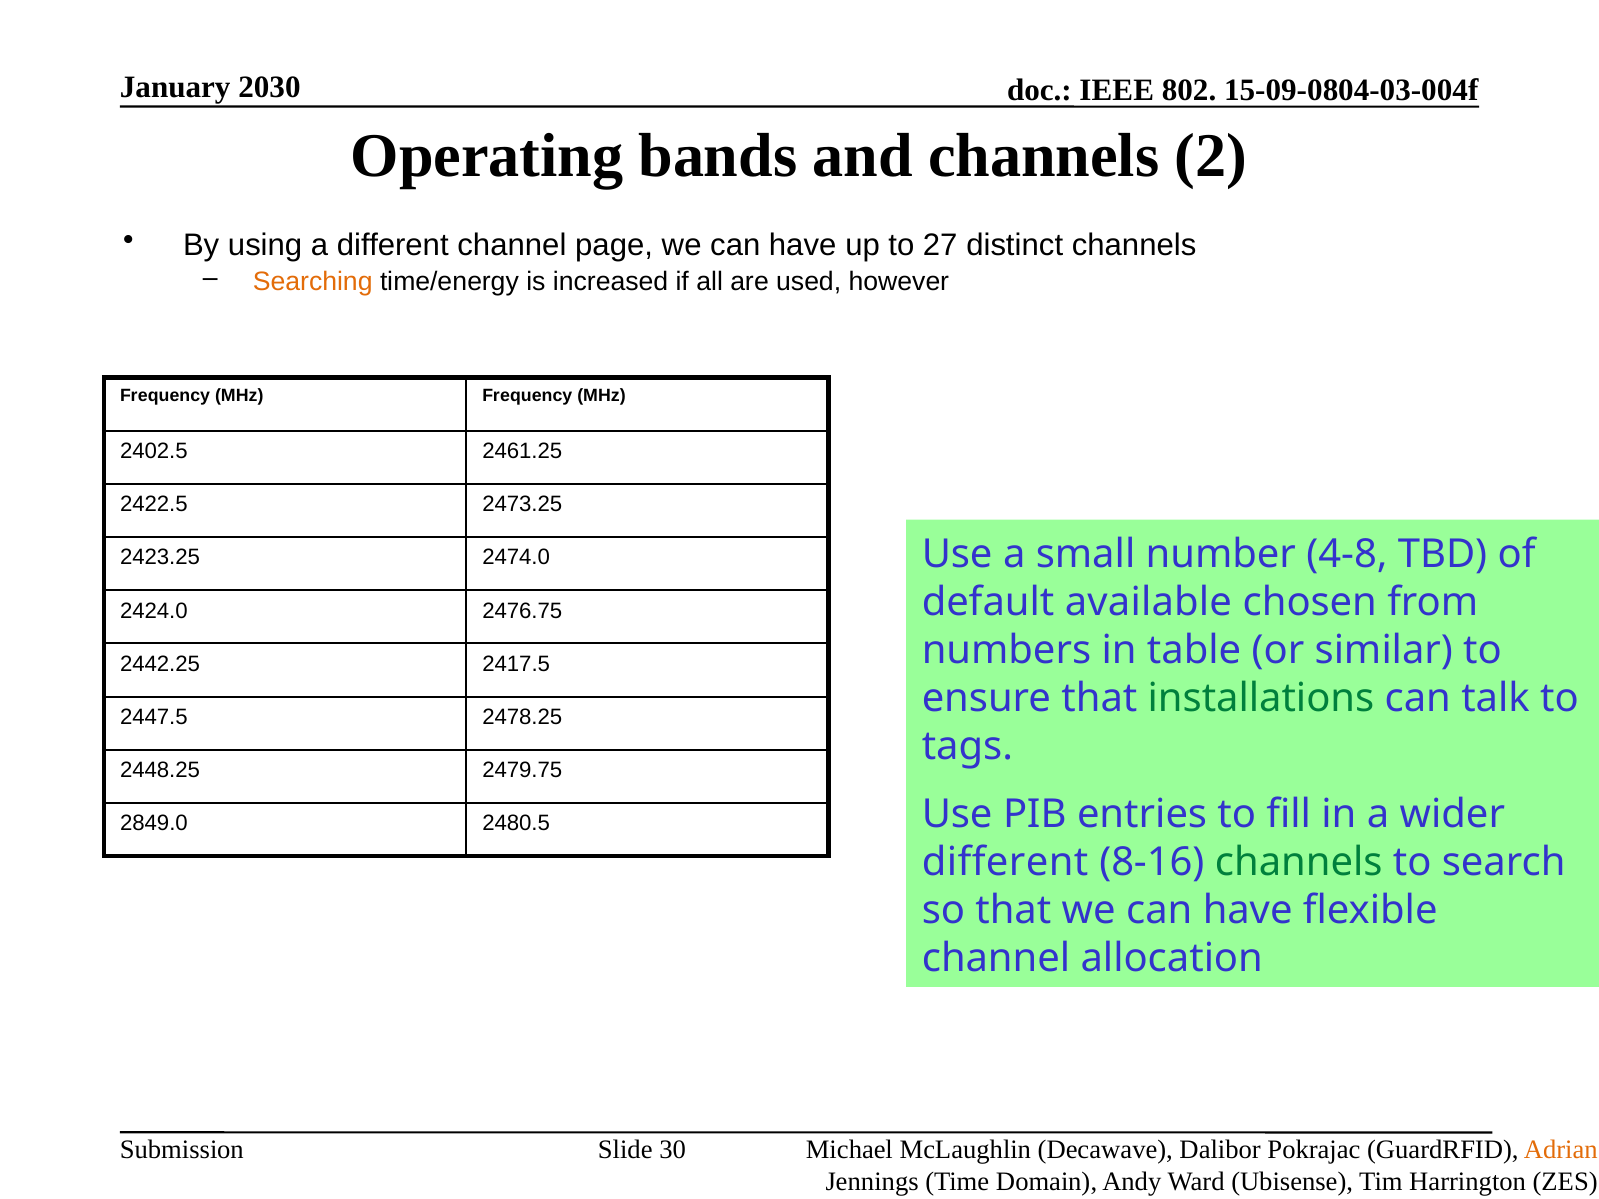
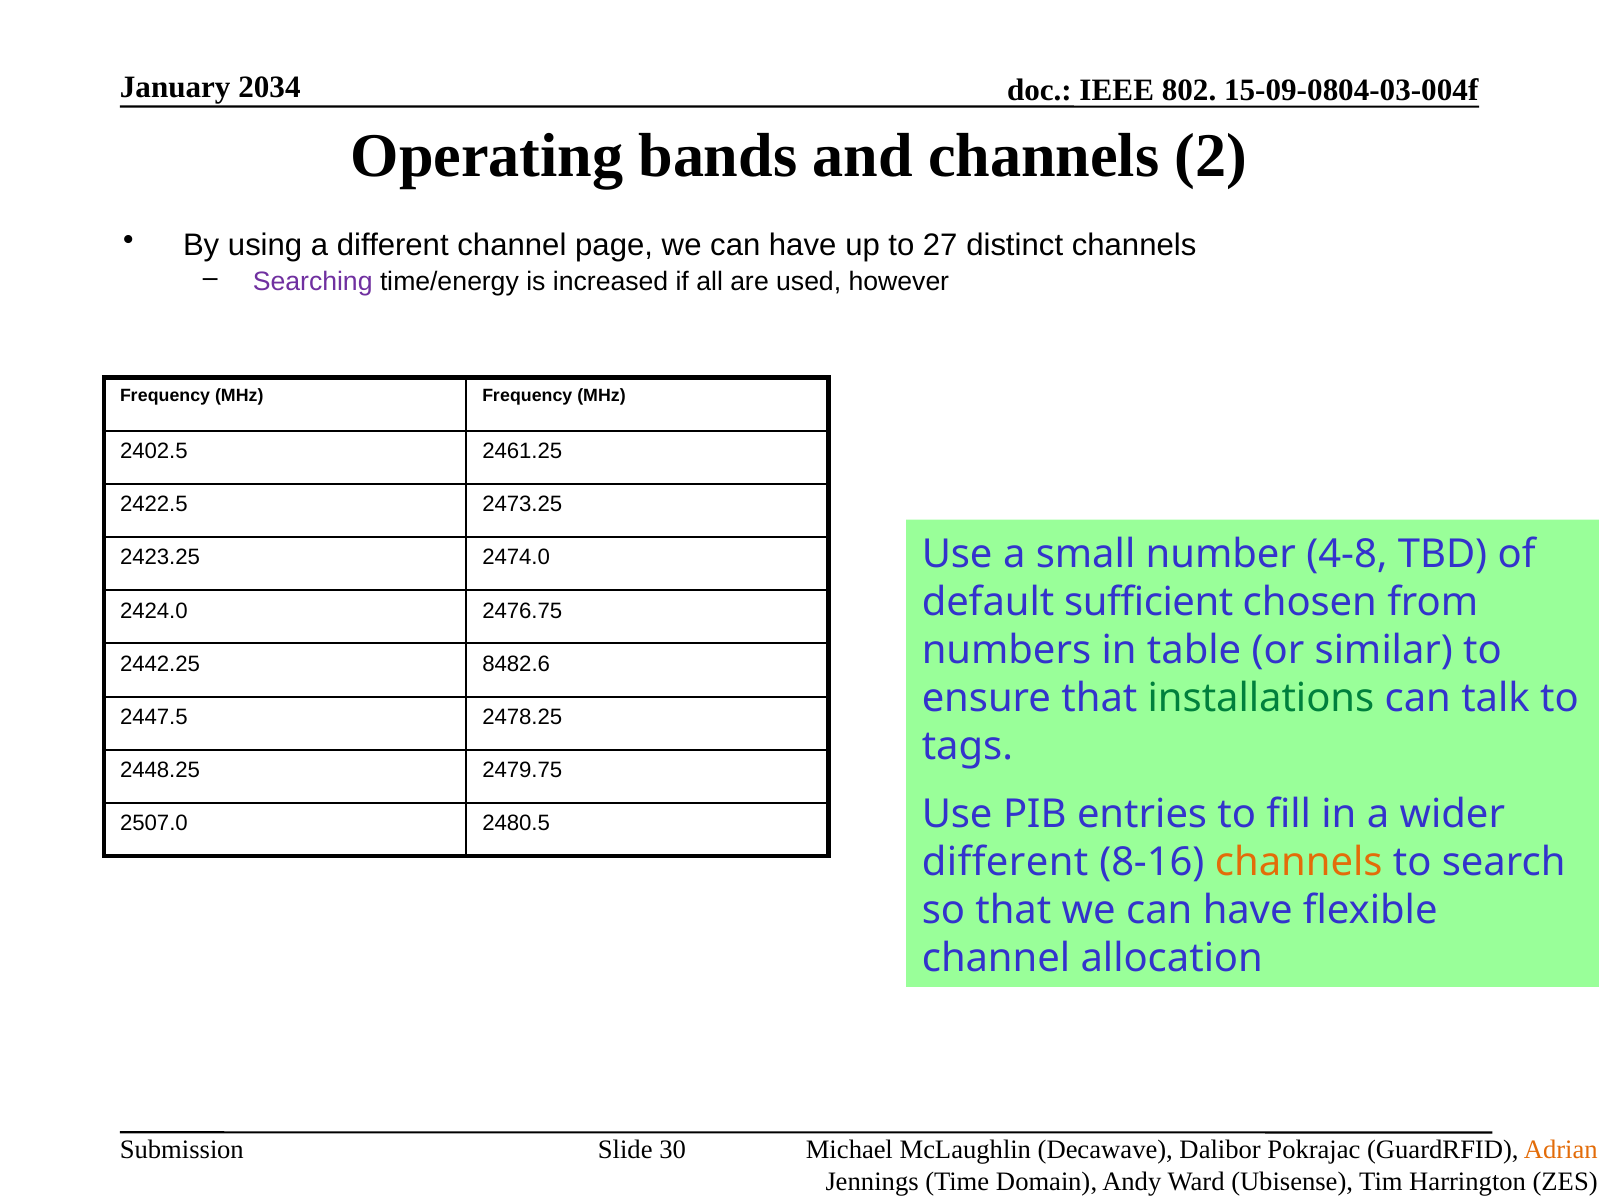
2030: 2030 -> 2034 (269, 87)
Searching colour: orange -> purple (313, 282)
available: available -> sufficient (1149, 602)
2417.5: 2417.5 -> 8482.6 (516, 664)
2849.0: 2849.0 -> 2507.0 (154, 824)
channels colour: green -> orange (1299, 862)
